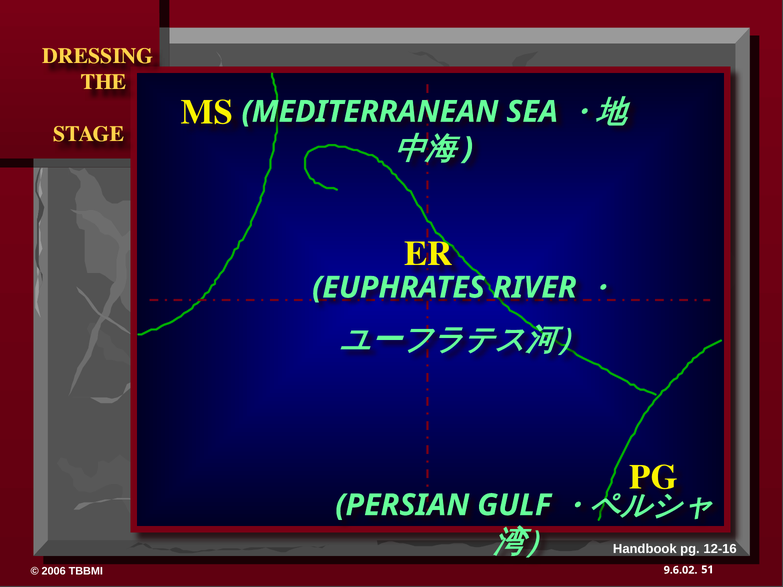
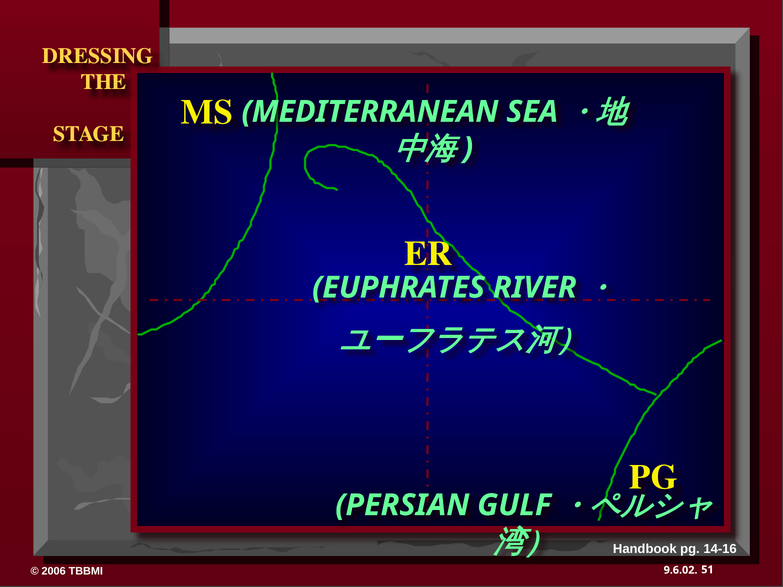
12-16: 12-16 -> 14-16 (720, 549)
